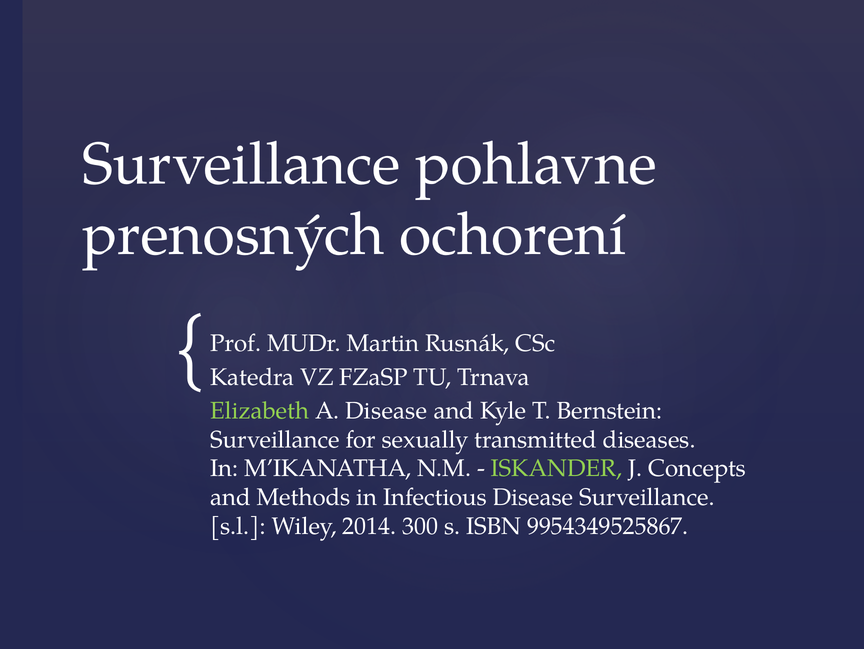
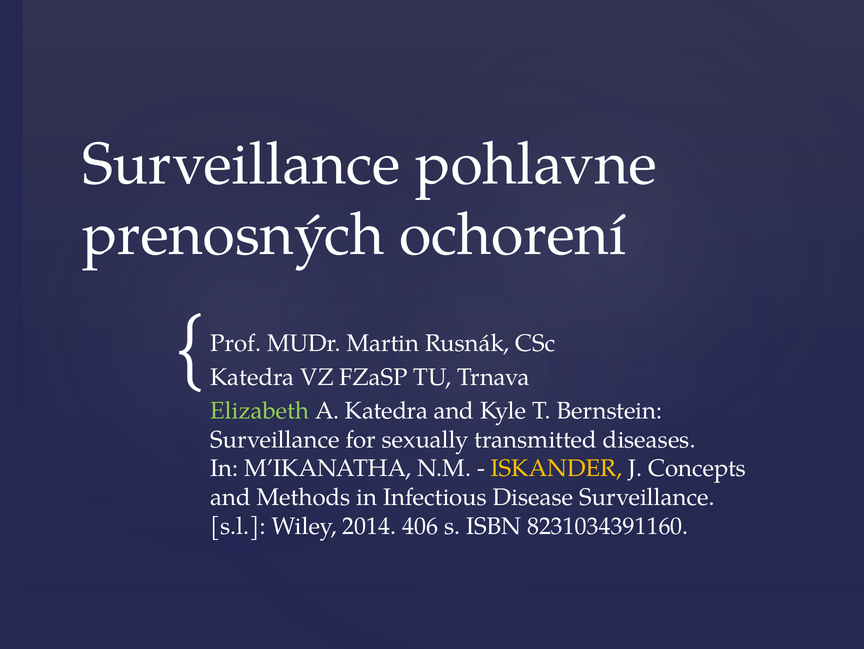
A Disease: Disease -> Katedra (386, 411)
ISKANDER colour: light green -> yellow (557, 468)
300: 300 -> 406 (420, 526)
9954349525867: 9954349525867 -> 8231034391160 (608, 526)
